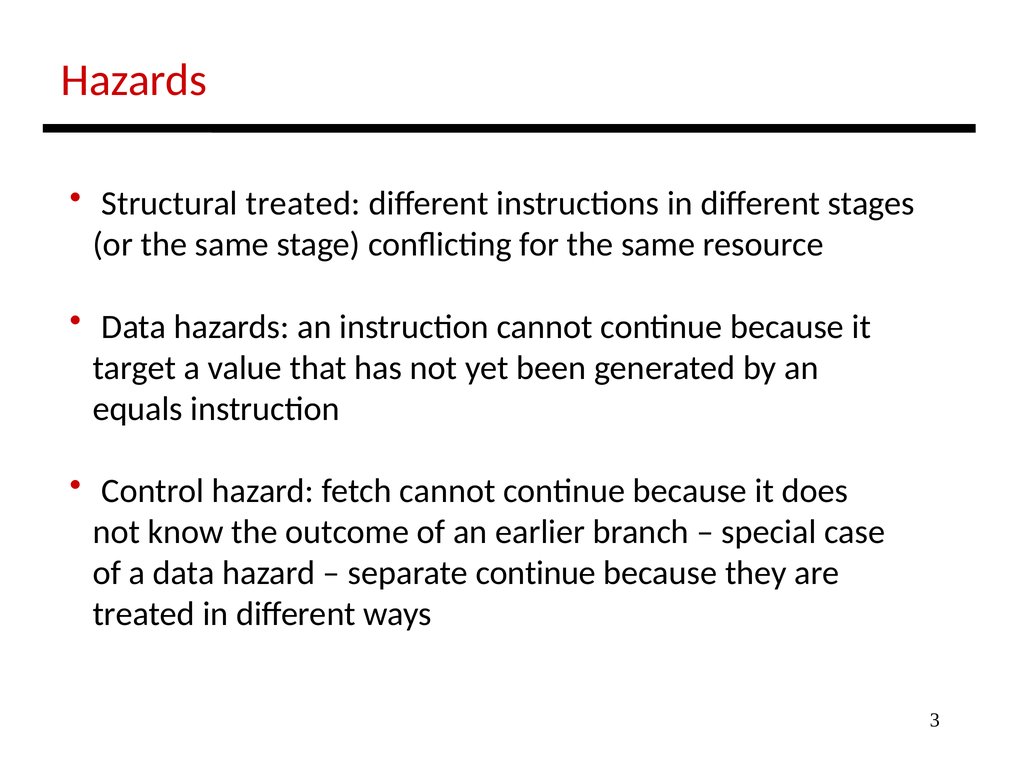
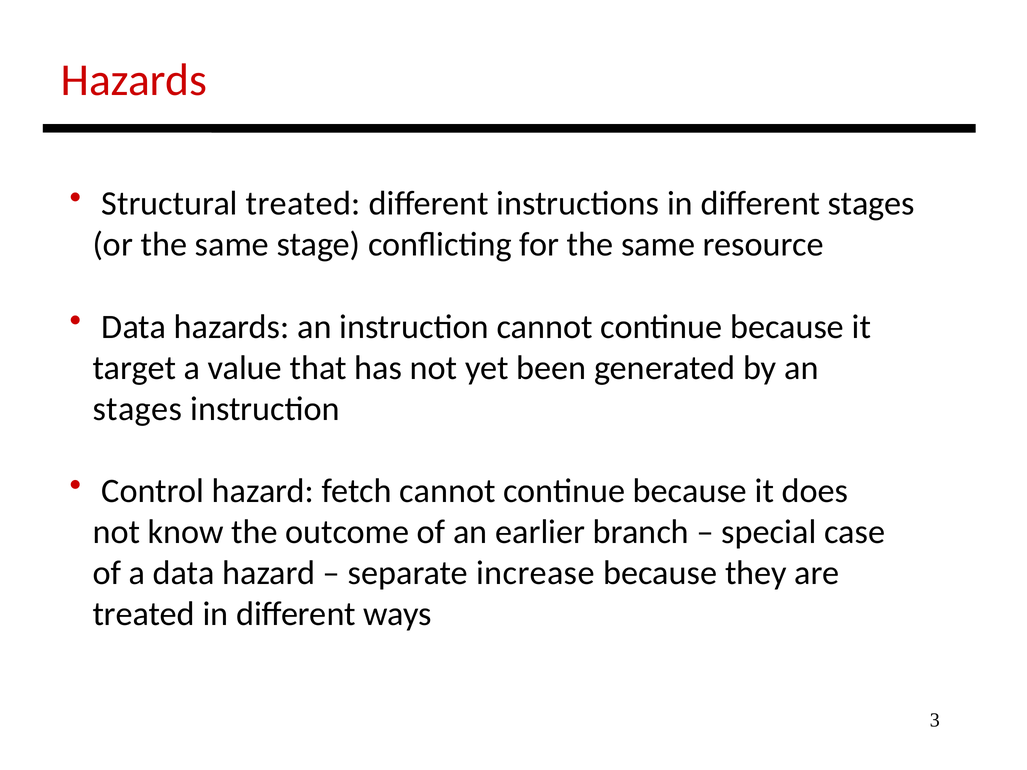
equals: equals -> stages (137, 409)
separate continue: continue -> increase (535, 573)
